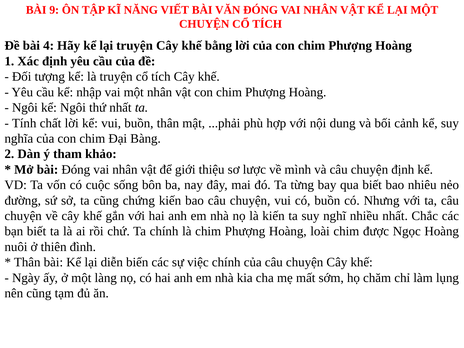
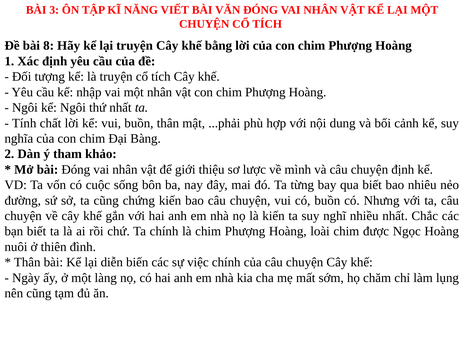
9: 9 -> 3 (54, 10)
4: 4 -> 8 (49, 46)
